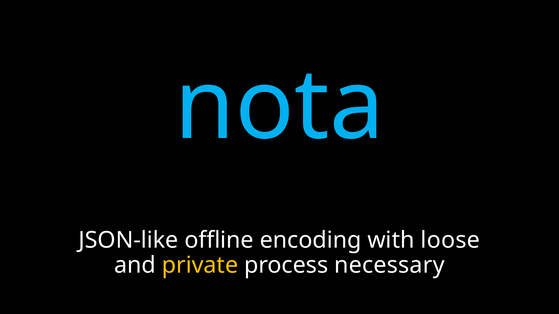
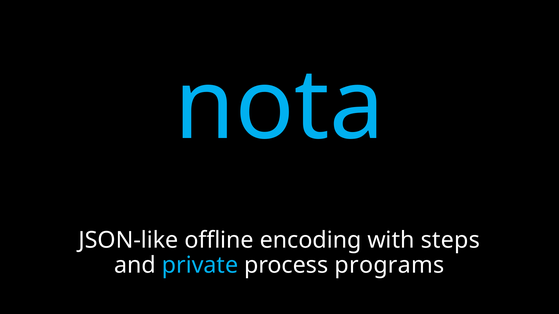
loose: loose -> steps (450, 240)
private colour: yellow -> light blue (200, 266)
necessary: necessary -> programs (389, 266)
